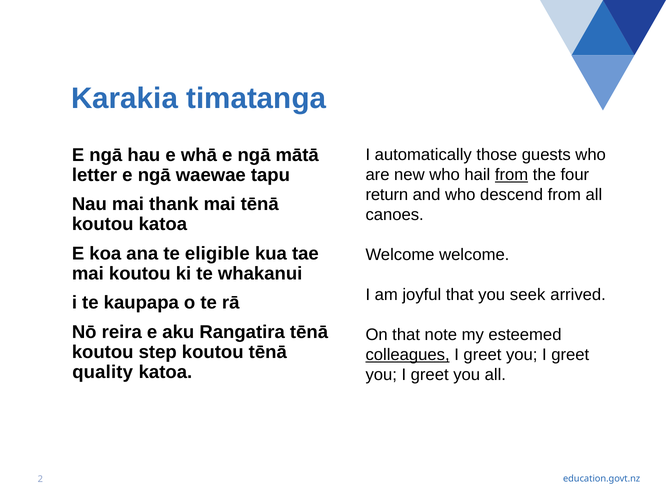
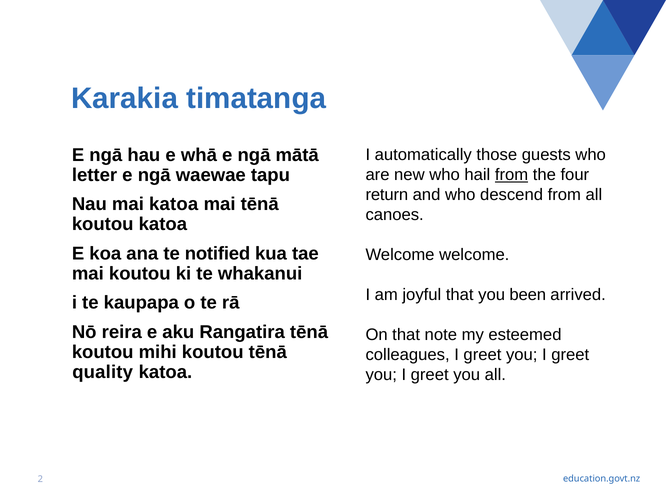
mai thank: thank -> katoa (174, 204)
eligible: eligible -> notified (218, 253)
seek: seek -> been (528, 295)
step: step -> mihi (158, 352)
colleagues underline: present -> none (408, 355)
